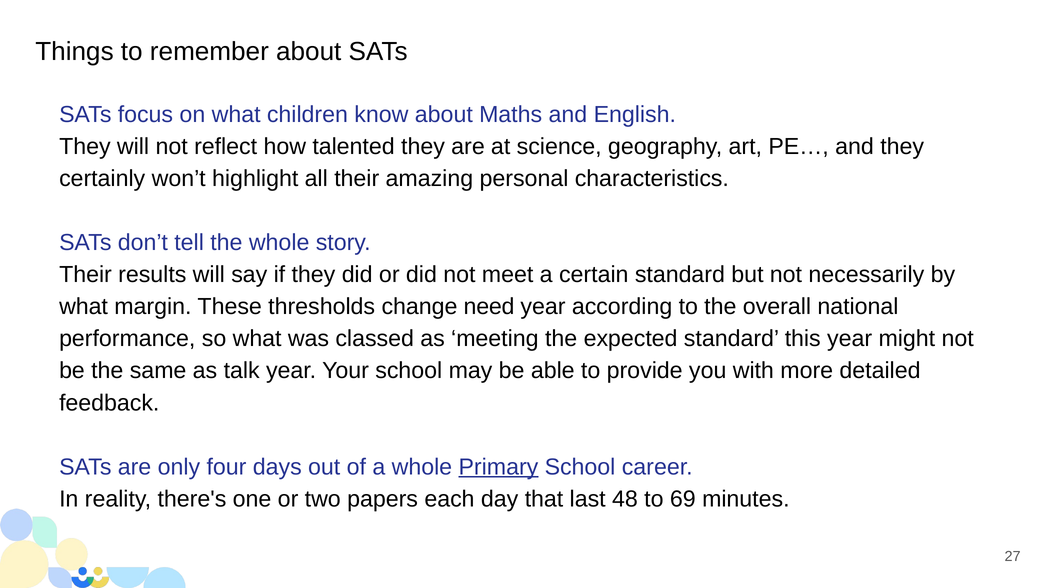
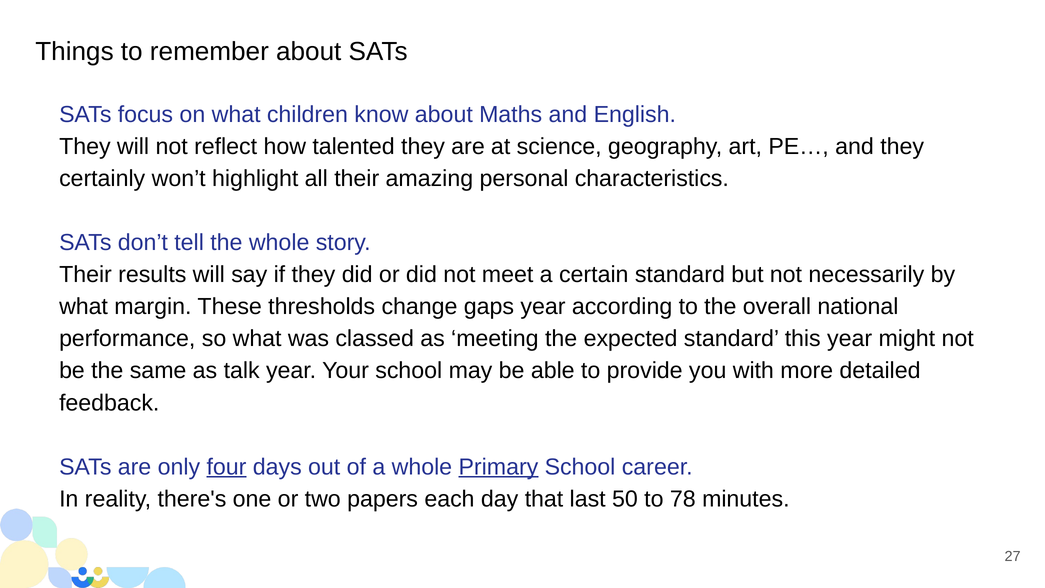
need: need -> gaps (489, 307)
four underline: none -> present (226, 467)
48: 48 -> 50 (625, 499)
69: 69 -> 78 (683, 499)
